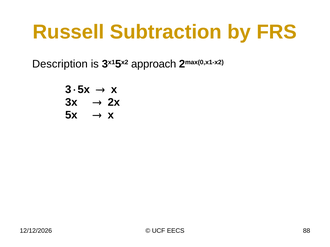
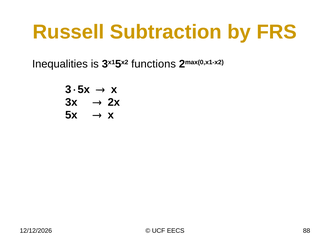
Description: Description -> Inequalities (60, 64)
approach: approach -> functions (154, 64)
